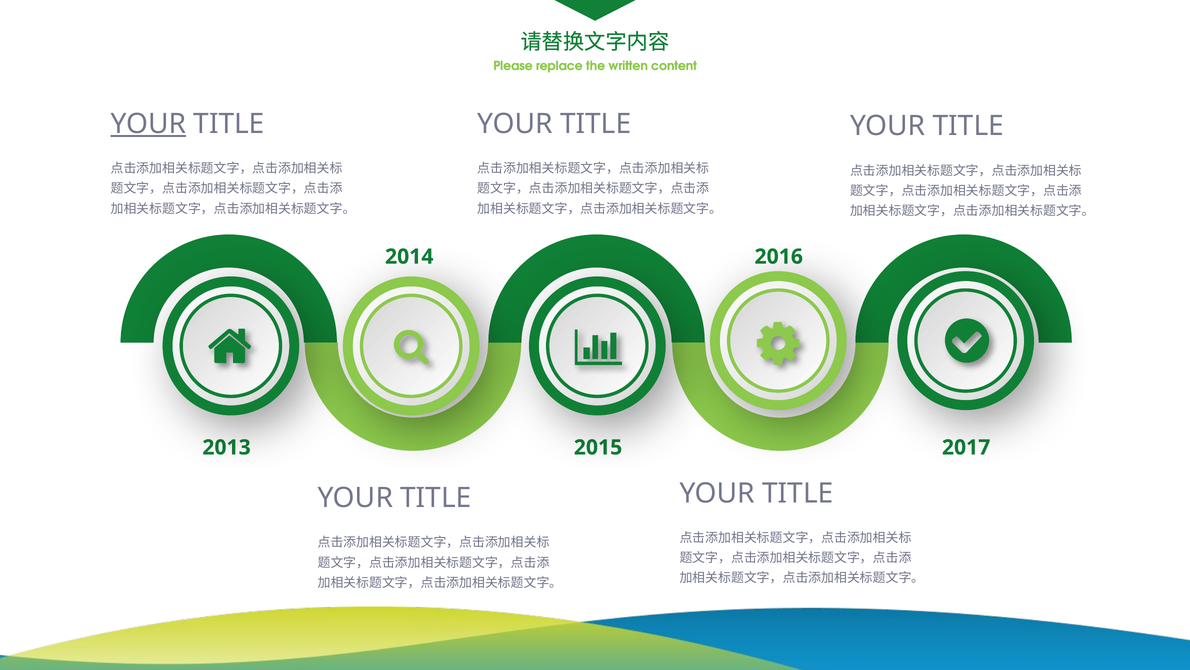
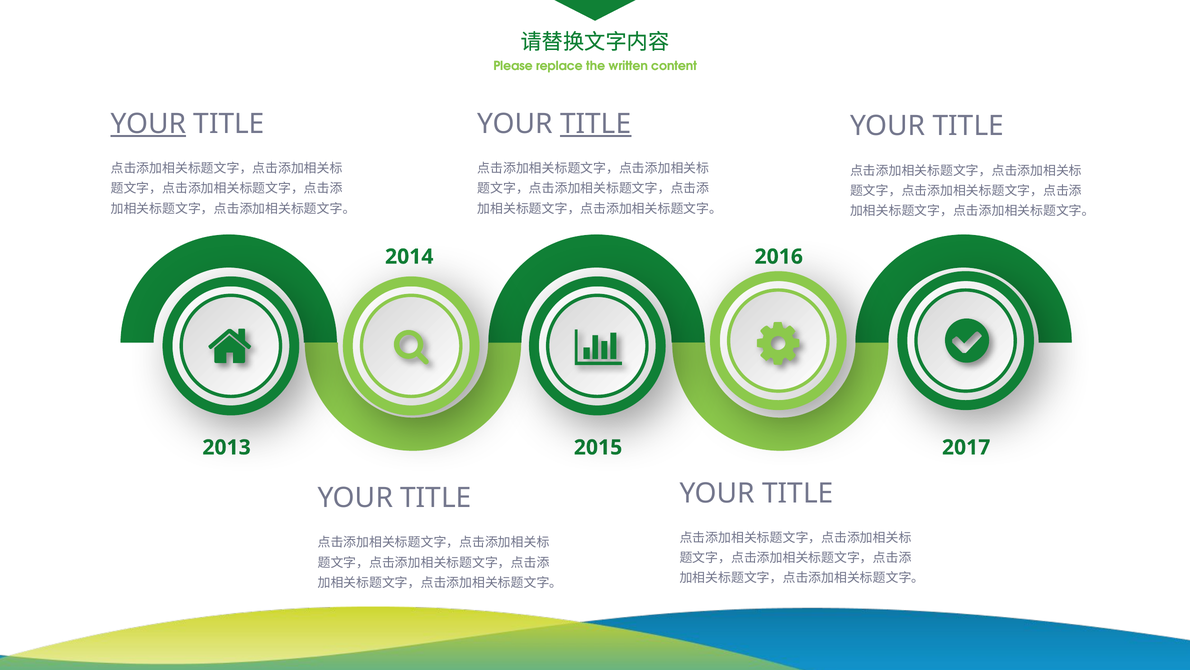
TITLE underline: none -> present (596, 124)
